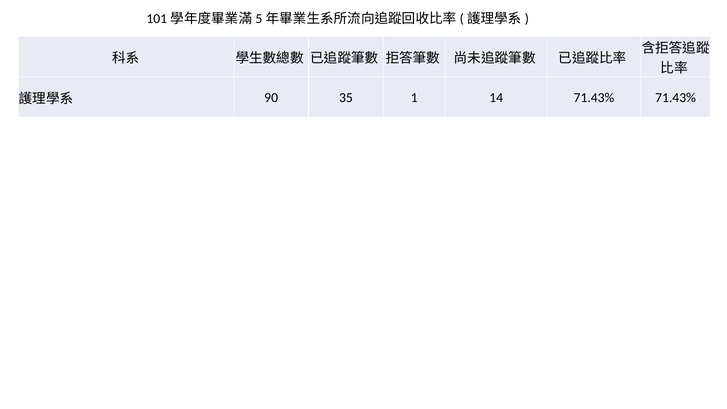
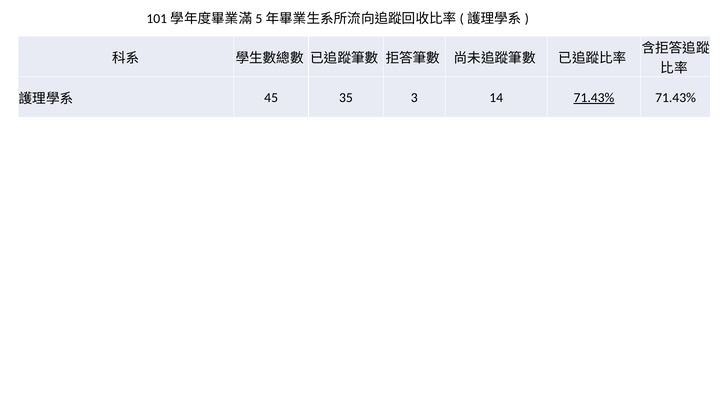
90: 90 -> 45 (271, 98)
1: 1 -> 3 (414, 98)
71.43% underline: none -> present (594, 98)
